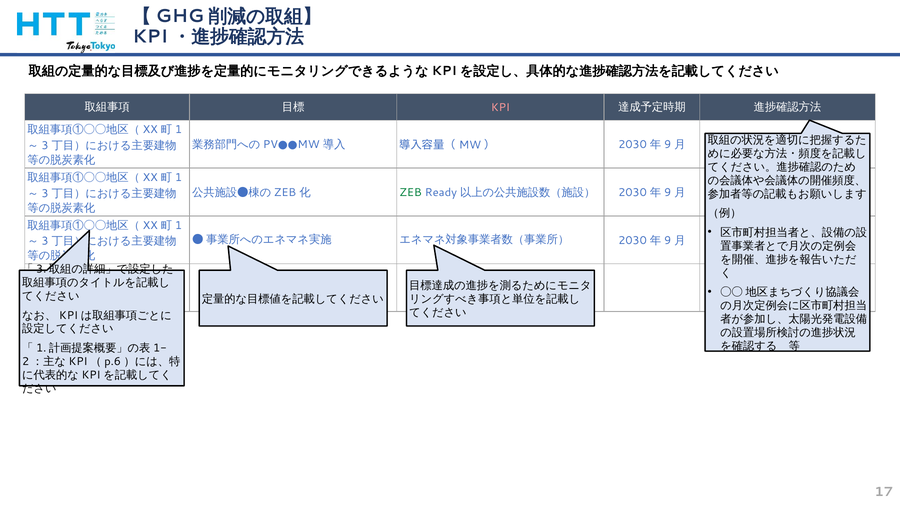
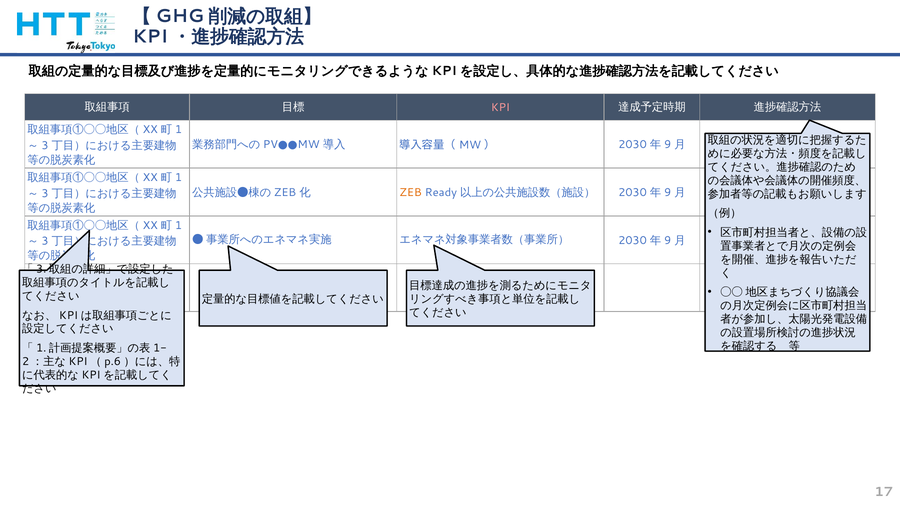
ZEB colour: green -> orange (411, 193)
